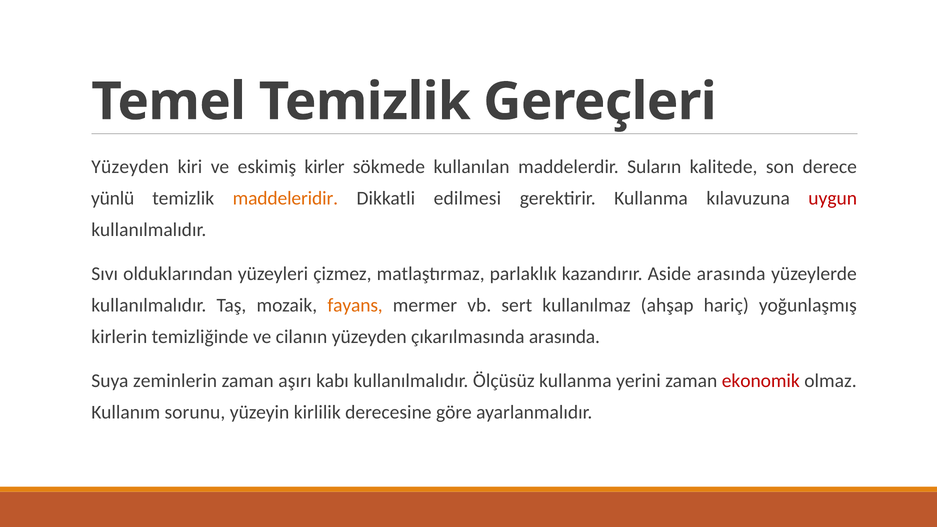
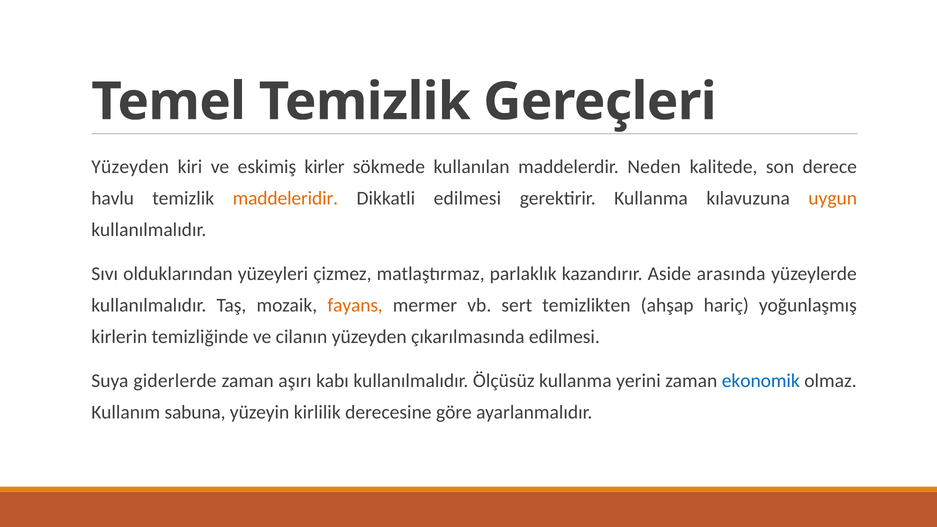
Suların: Suların -> Neden (654, 167)
yünlü: yünlü -> havlu (113, 198)
uygun colour: red -> orange (833, 198)
kullanılmaz: kullanılmaz -> temizlikten (586, 305)
çıkarılmasında arasında: arasında -> edilmesi (564, 337)
zeminlerin: zeminlerin -> giderlerde (175, 381)
ekonomik colour: red -> blue (761, 381)
sorunu: sorunu -> sabuna (195, 413)
